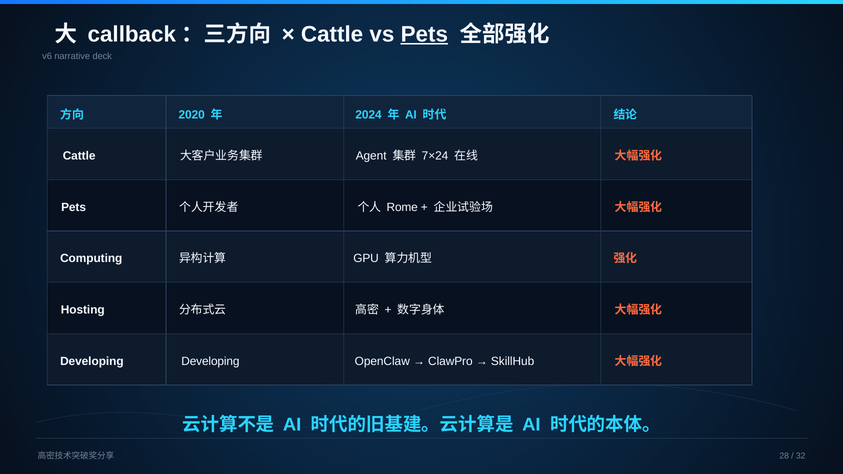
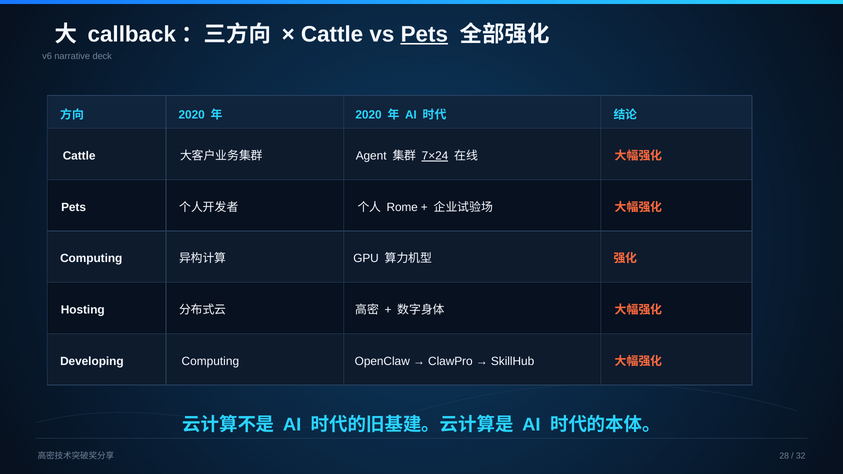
2024: 2024 -> 2020 (369, 115)
7×24 underline: none -> present (435, 156)
Developing Developing: Developing -> Computing (210, 361)
